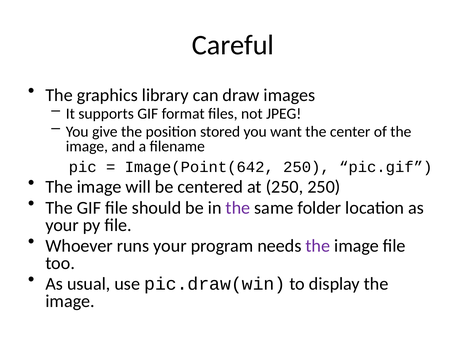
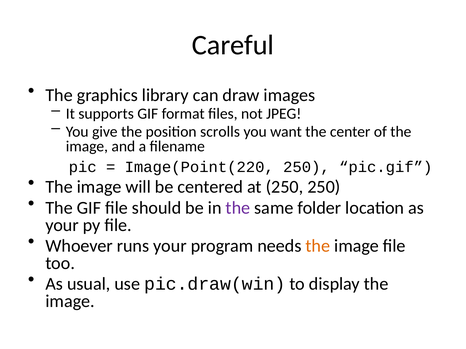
stored: stored -> scrolls (220, 132)
Image(Point(642: Image(Point(642 -> Image(Point(220 (199, 167)
the colour: purple -> orange (318, 246)
